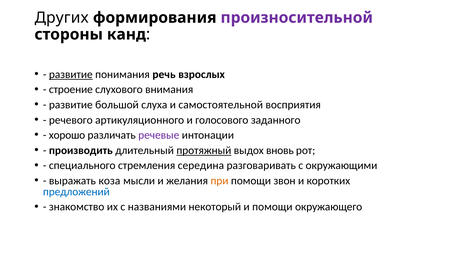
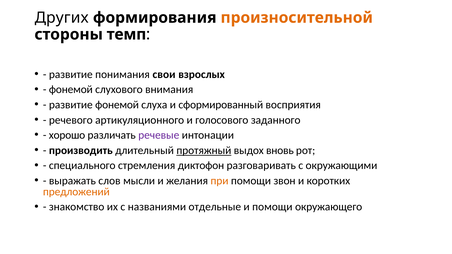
произносительной colour: purple -> orange (297, 18)
канд: канд -> темп (127, 34)
развитие underline: present -> none (71, 74)
речь: речь -> свои (164, 74)
строение: строение -> фонемой (71, 90)
развитие большой: большой -> фонемой (117, 105)
самостоятельной: самостоятельной -> сформированный (221, 105)
середина: середина -> диктофон (201, 166)
коза: коза -> слов (109, 181)
предложений colour: blue -> orange (76, 192)
некоторый: некоторый -> отдельные (215, 207)
